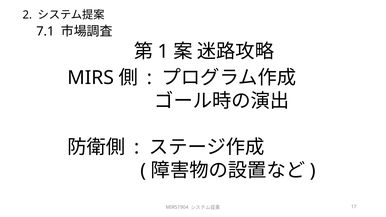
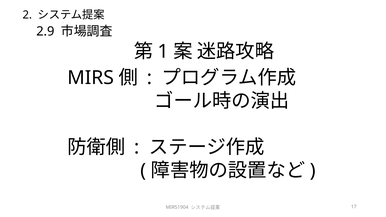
7.1: 7.1 -> 2.9 (45, 31)
